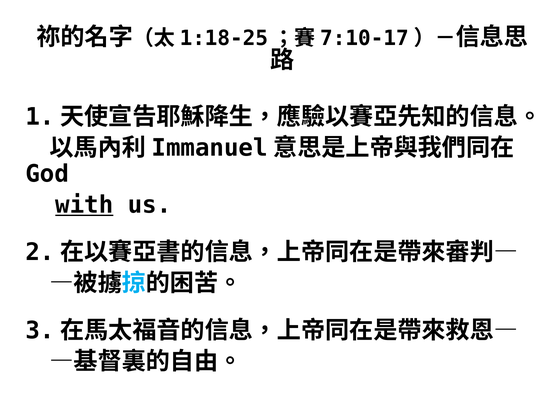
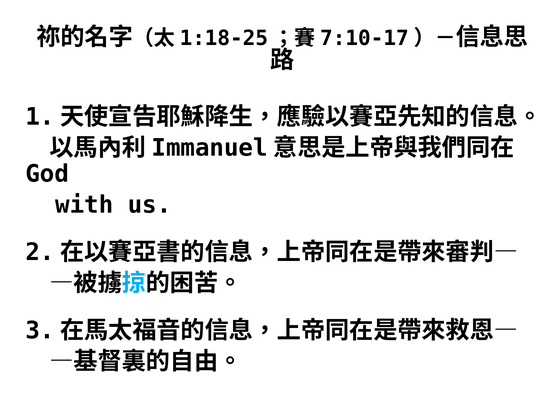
with underline: present -> none (84, 205)
